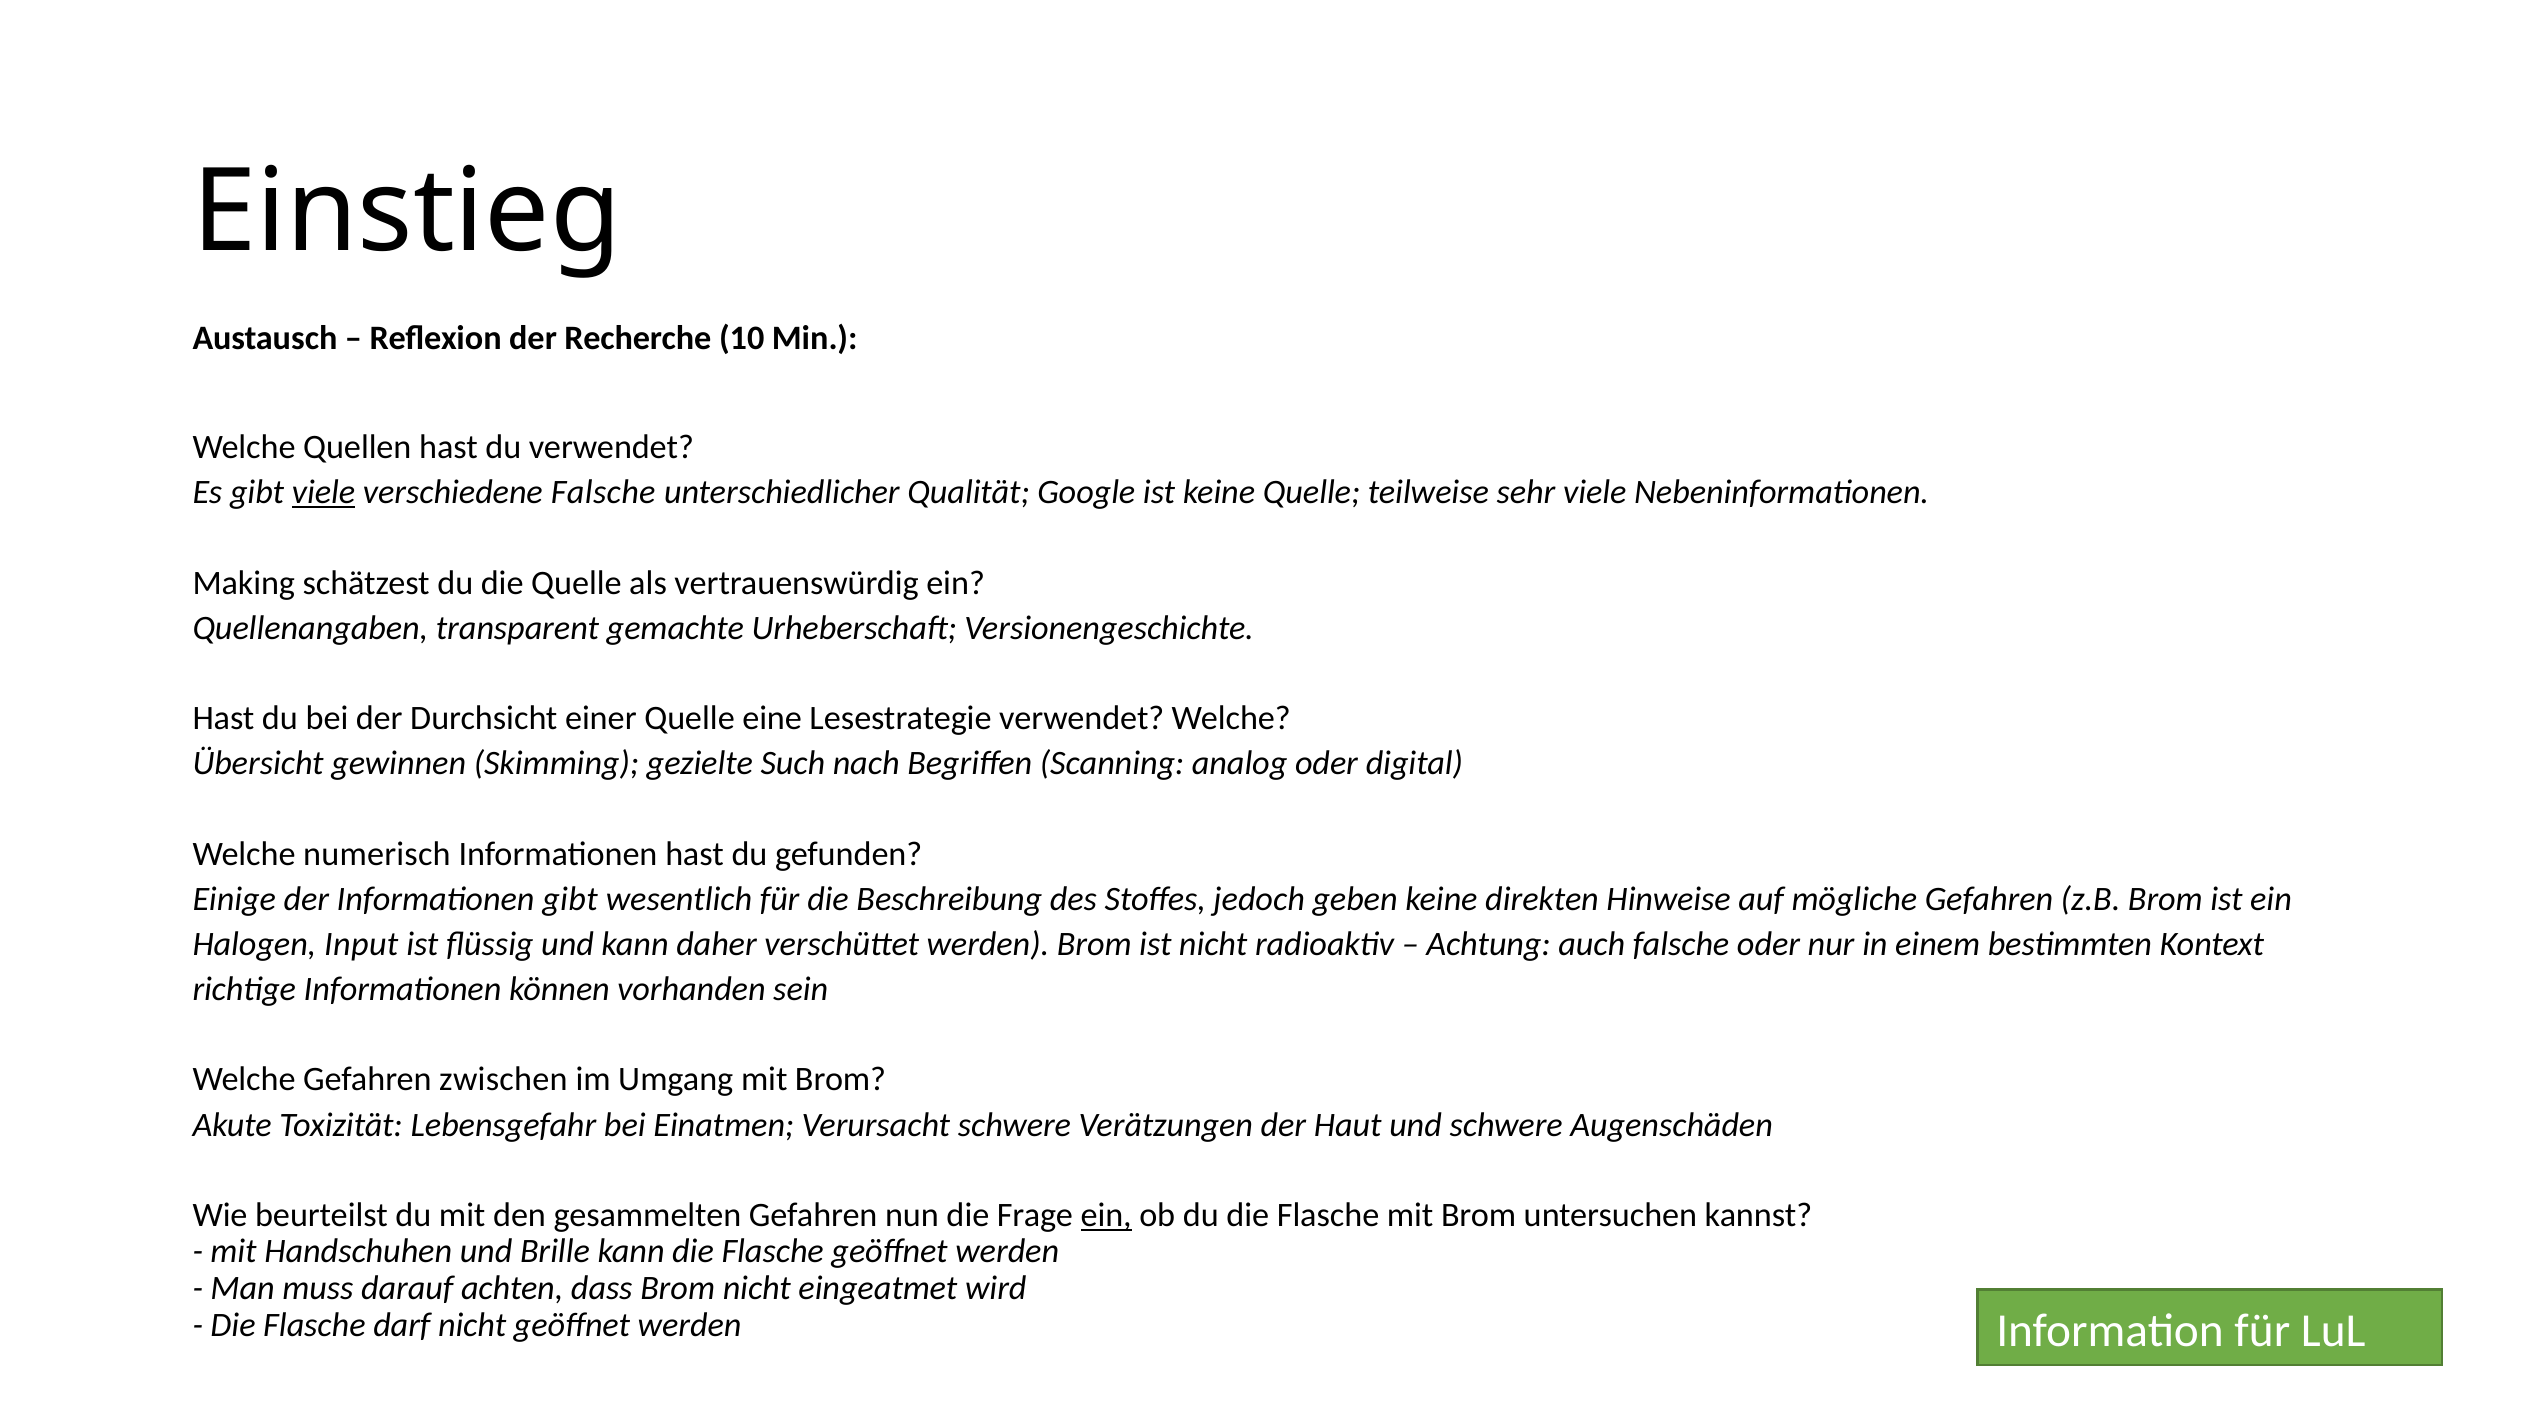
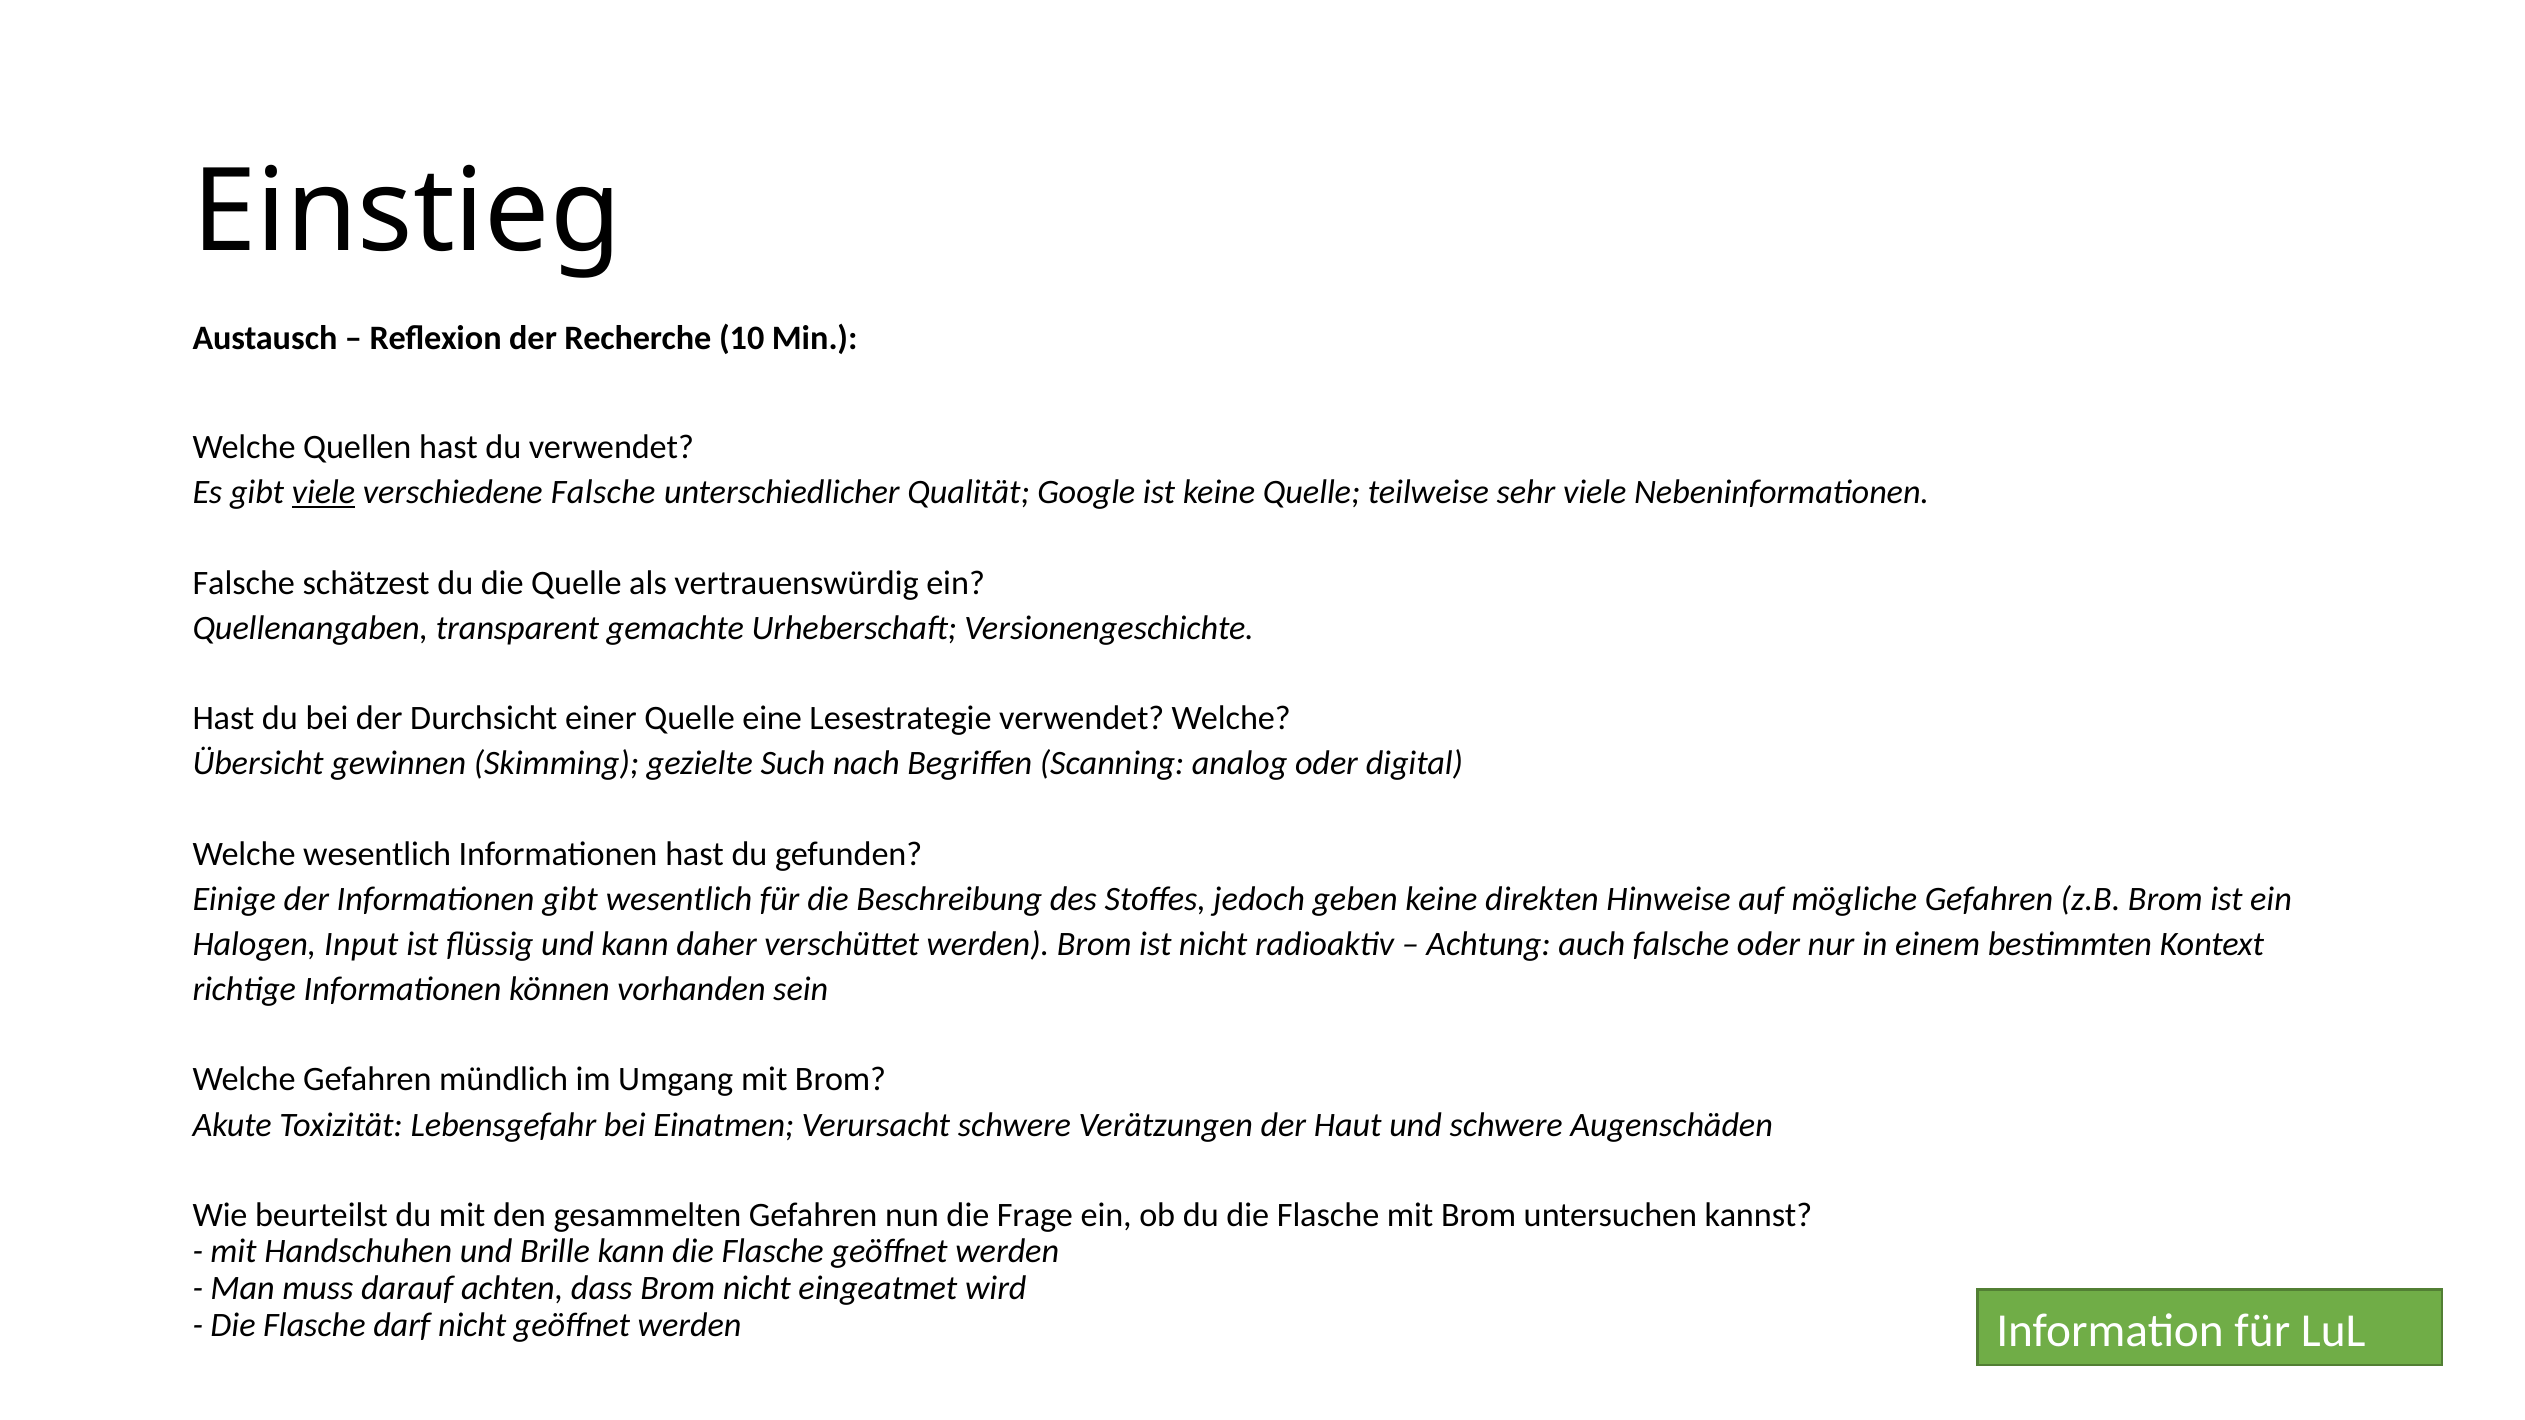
Making: Making -> Falsche (244, 583)
Welche numerisch: numerisch -> wesentlich (377, 854)
zwischen: zwischen -> mündlich (504, 1080)
ein underline: present -> none (1106, 1215)
